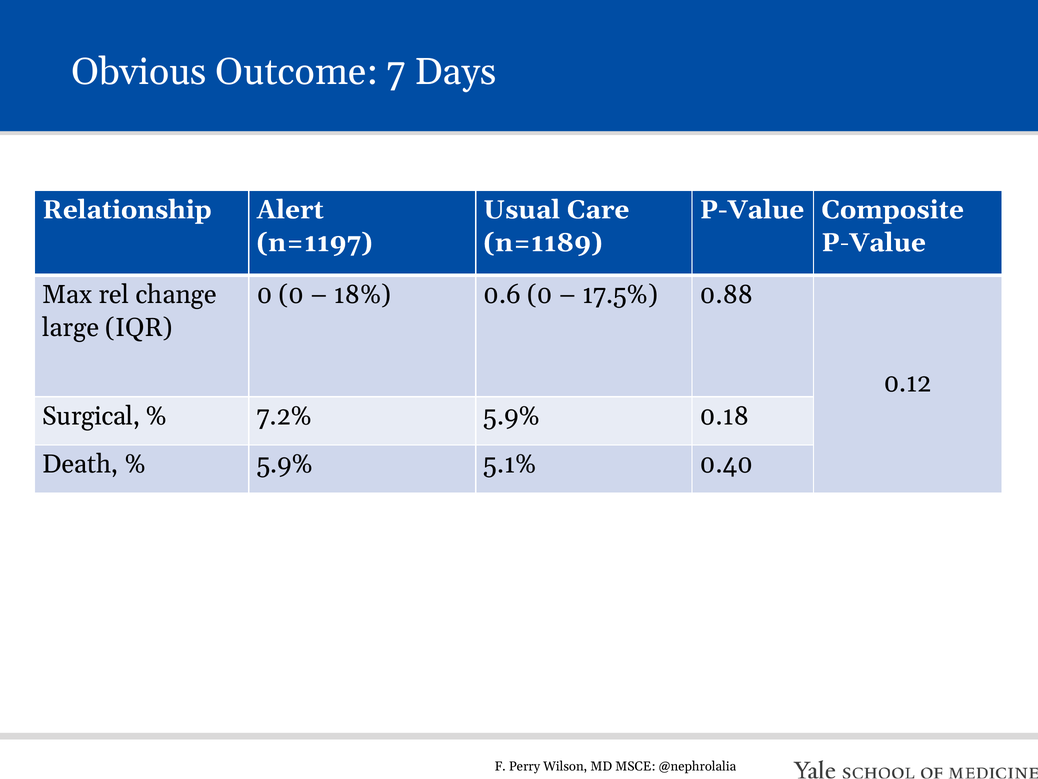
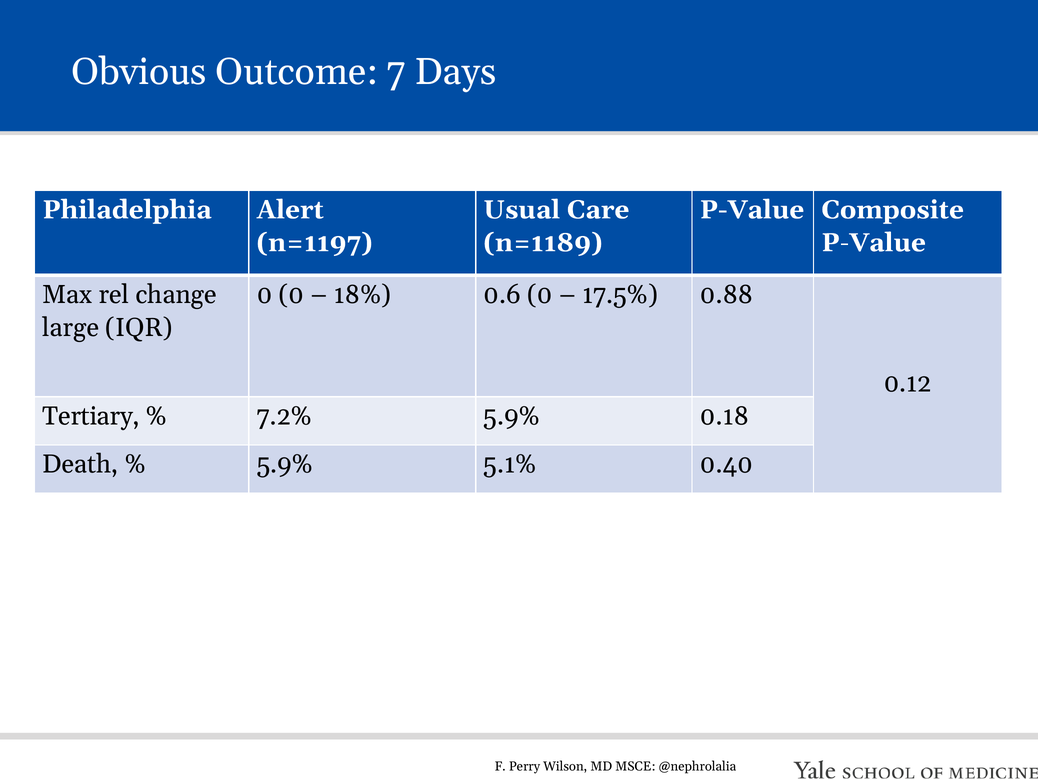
Relationship: Relationship -> Philadelphia (127, 210)
Surgical: Surgical -> Tertiary (91, 416)
